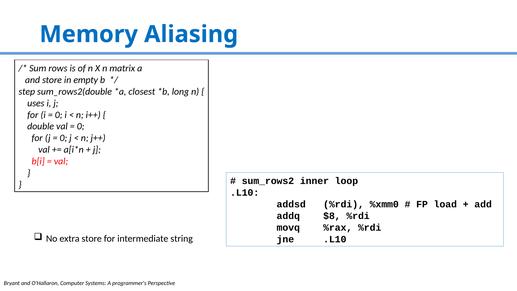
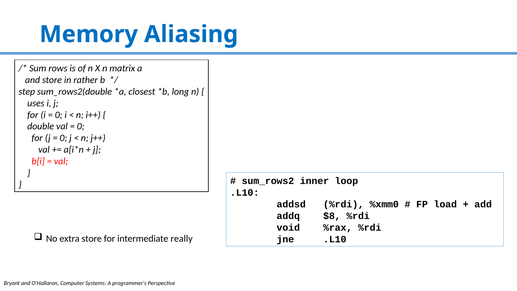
empty: empty -> rather (86, 80)
movq: movq -> void (288, 227)
string: string -> really (182, 239)
